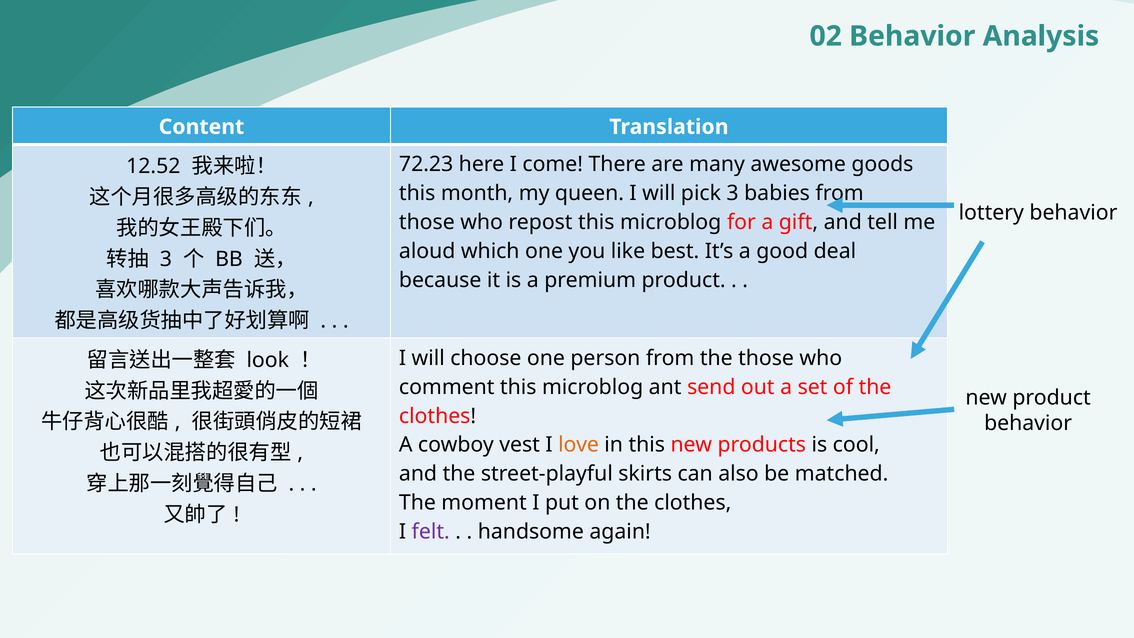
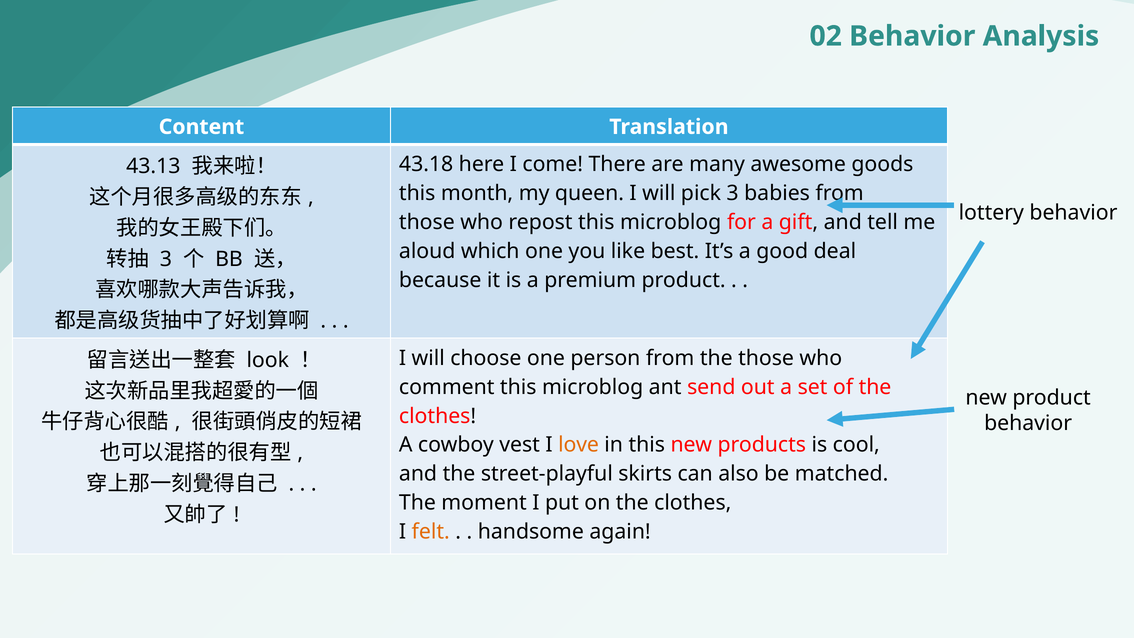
72.23: 72.23 -> 43.18 (426, 164)
12.52: 12.52 -> 43.13 (153, 166)
felt colour: purple -> orange (431, 532)
